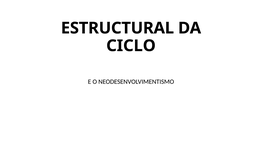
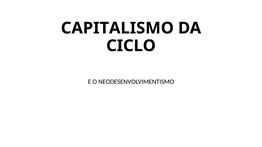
ESTRUCTURAL: ESTRUCTURAL -> CAPITALISMO (117, 28)
